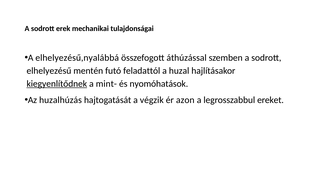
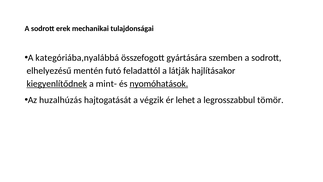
elhelyezésű,nyalábbá: elhelyezésű,nyalábbá -> kategóriába,nyalábbá (77, 58)
áthúzással: áthúzással -> gyártására (187, 58)
huzal: huzal -> látják (179, 71)
nyomóhatások underline: none -> present (159, 84)
azon: azon -> lehet (185, 100)
ereket: ereket -> tömör (270, 100)
